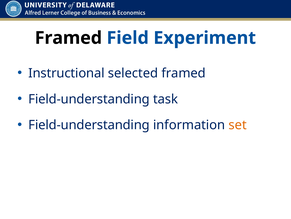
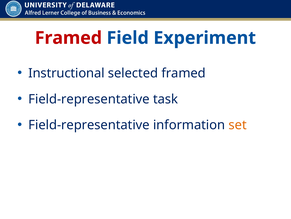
Framed colour: black -> red (68, 38)
Field-understanding: Field-understanding -> Field-representative (89, 99)
Field-understanding: Field-understanding -> Field-representative (89, 125)
